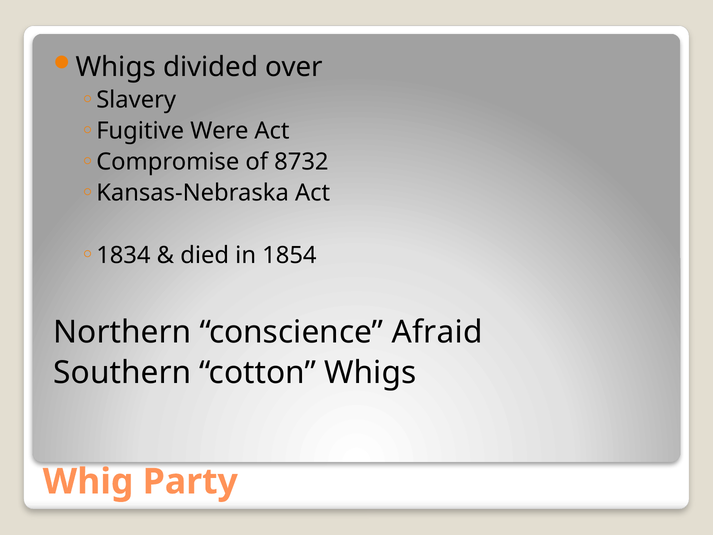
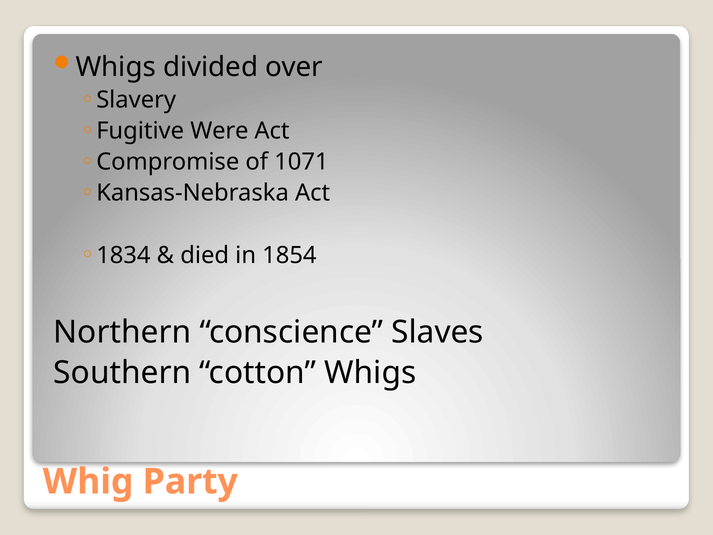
8732: 8732 -> 1071 (301, 162)
Afraid: Afraid -> Slaves (437, 332)
